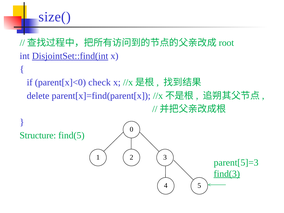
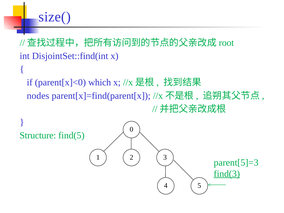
DisjointSet::find(int underline: present -> none (70, 56)
check: check -> which (100, 82)
delete: delete -> nodes (38, 96)
